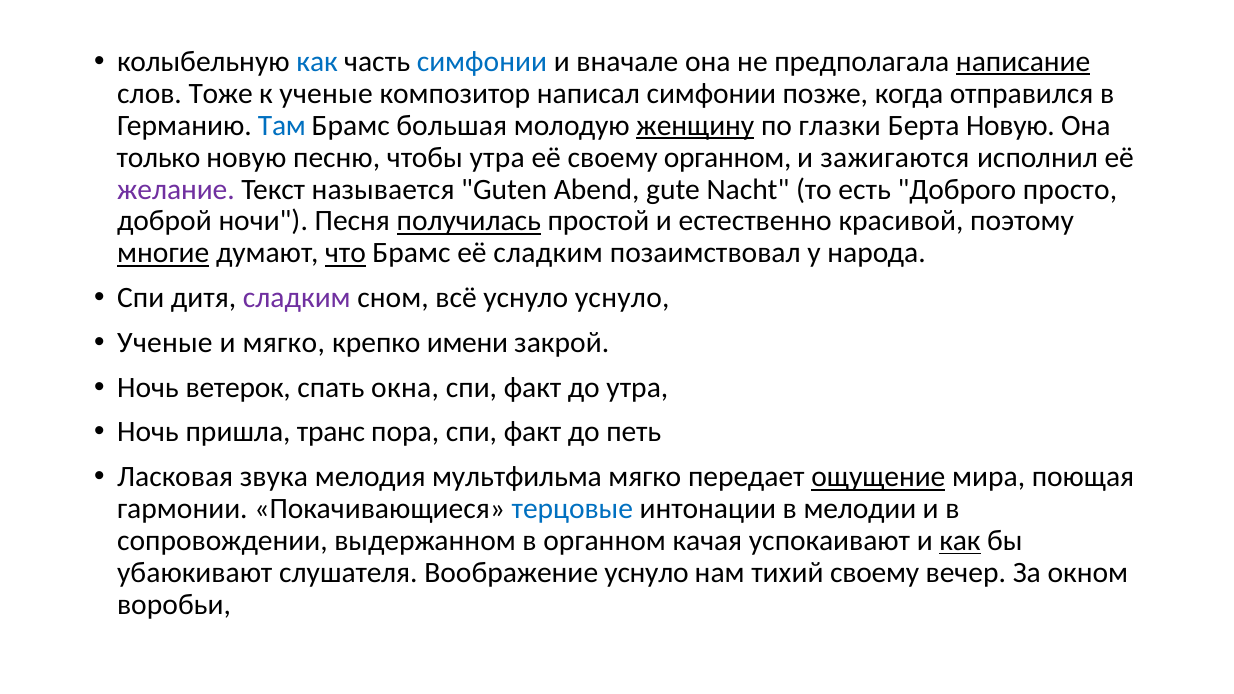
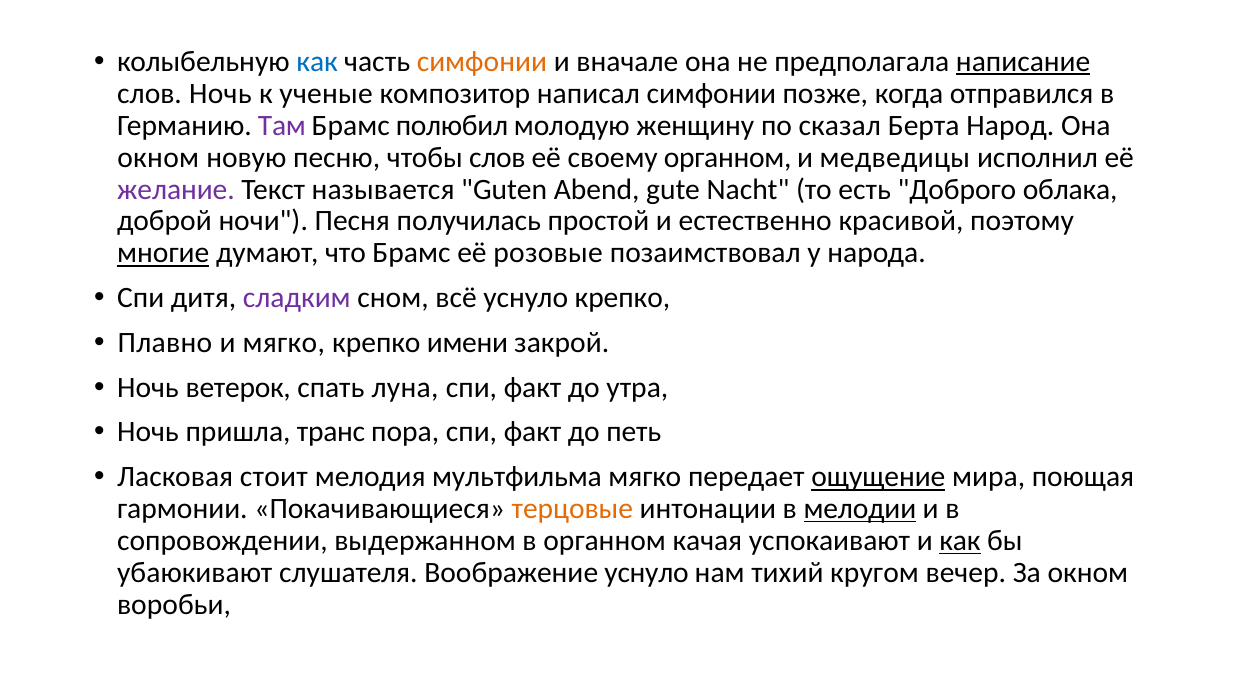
симфонии colour: blue -> orange (482, 62)
слов Тоже: Тоже -> Ночь (220, 94)
Там colour: blue -> purple (282, 125)
большая: большая -> полюбил (452, 125)
женщину underline: present -> none (695, 125)
глазки: глазки -> сказал (840, 125)
Берта Новую: Новую -> Народ (1010, 125)
только: только -> окном (158, 157)
чтобы утра: утра -> слов (497, 157)
зажигаются: зажигаются -> медведицы (895, 157)
просто: просто -> облака (1070, 189)
получилась underline: present -> none (469, 221)
что underline: present -> none (346, 253)
её сладким: сладким -> розовые (548, 253)
уснуло уснуло: уснуло -> крепко (622, 298)
Ученые: Ученые -> Плавно (165, 343)
окна: окна -> луна (405, 387)
звука: звука -> стоит (274, 477)
терцовые colour: blue -> orange (572, 509)
мелодии underline: none -> present (860, 509)
тихий своему: своему -> кругом (875, 573)
